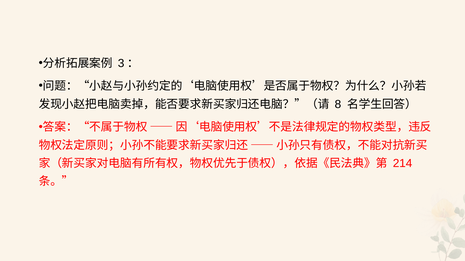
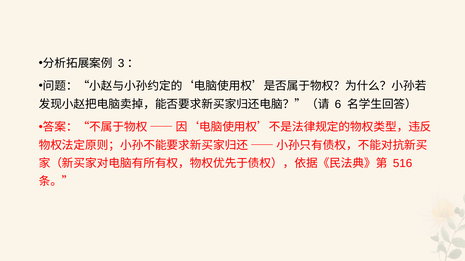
8: 8 -> 6 (338, 104)
214: 214 -> 516 (403, 164)
